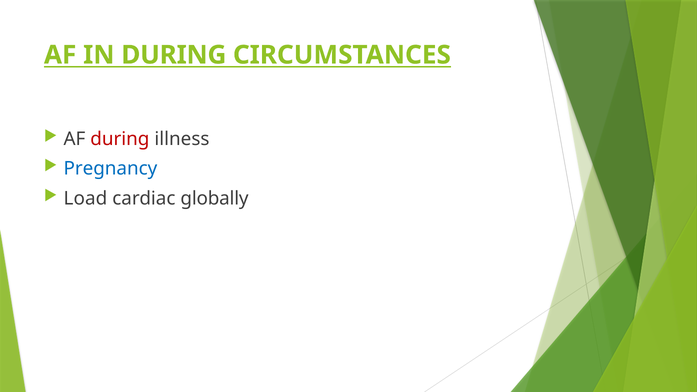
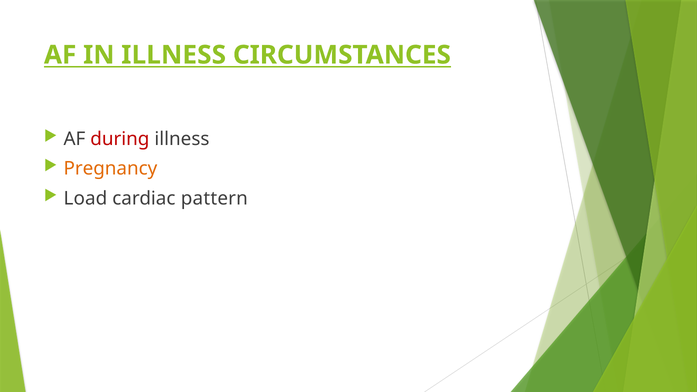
IN DURING: DURING -> ILLNESS (174, 55)
Pregnancy colour: blue -> orange (110, 169)
globally: globally -> pattern (214, 199)
